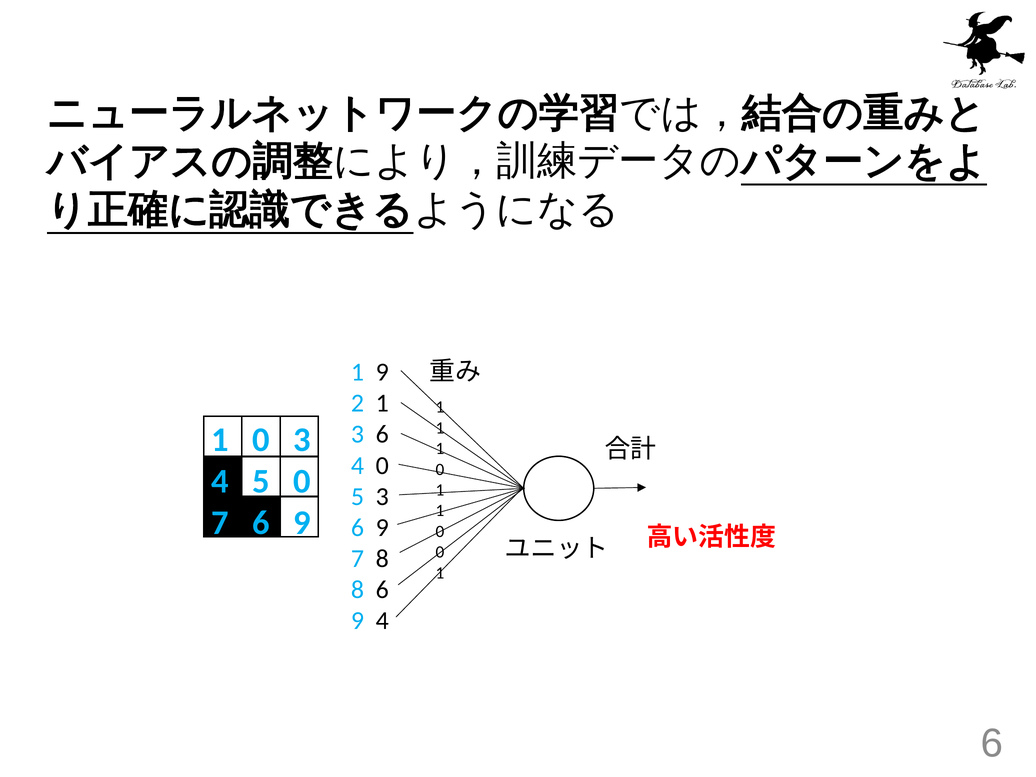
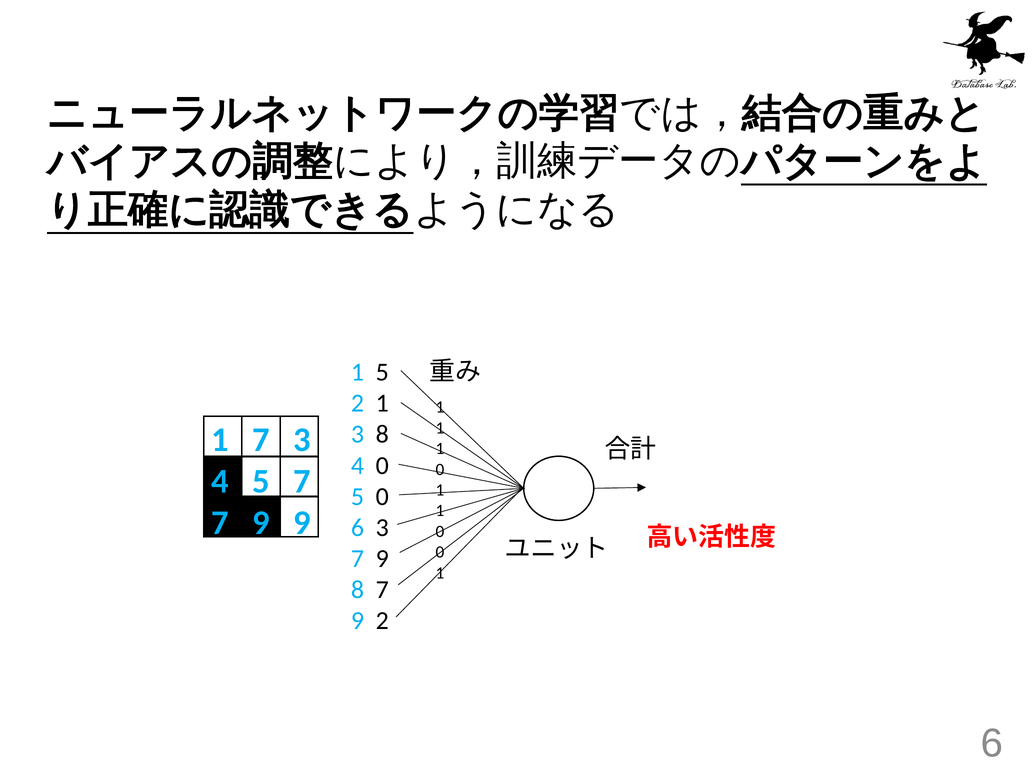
1 9: 9 -> 5 (382, 372)
6: 6 -> 8 (382, 434)
0: 0 -> 7 (261, 440)
5 0: 0 -> 7 (302, 481)
5 3: 3 -> 0 (382, 497)
6: 6 -> 9 (261, 523)
9: 9 -> 3 (382, 528)
8: 8 -> 9 (382, 559)
8 6: 6 -> 7 (382, 590)
9 4: 4 -> 2 (382, 621)
